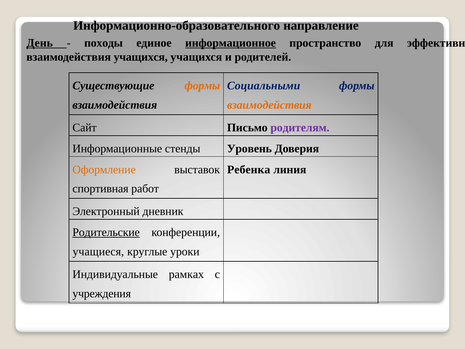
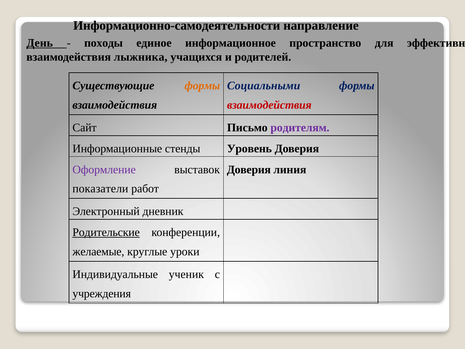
Информационно-образовательного: Информационно-образовательного -> Информационно-самодеятельности (177, 25)
информационное underline: present -> none (231, 43)
взаимодействия учащихся: учащихся -> лыжника (141, 57)
взаимодействия colour: orange -> red (269, 105)
Оформление colour: orange -> purple (104, 169)
Ребенка: Ребенка -> Доверия (249, 169)
спортивная: спортивная -> показатели (100, 189)
учащиеся: учащиеся -> желаемые (98, 251)
рамках: рамках -> ученик (186, 274)
